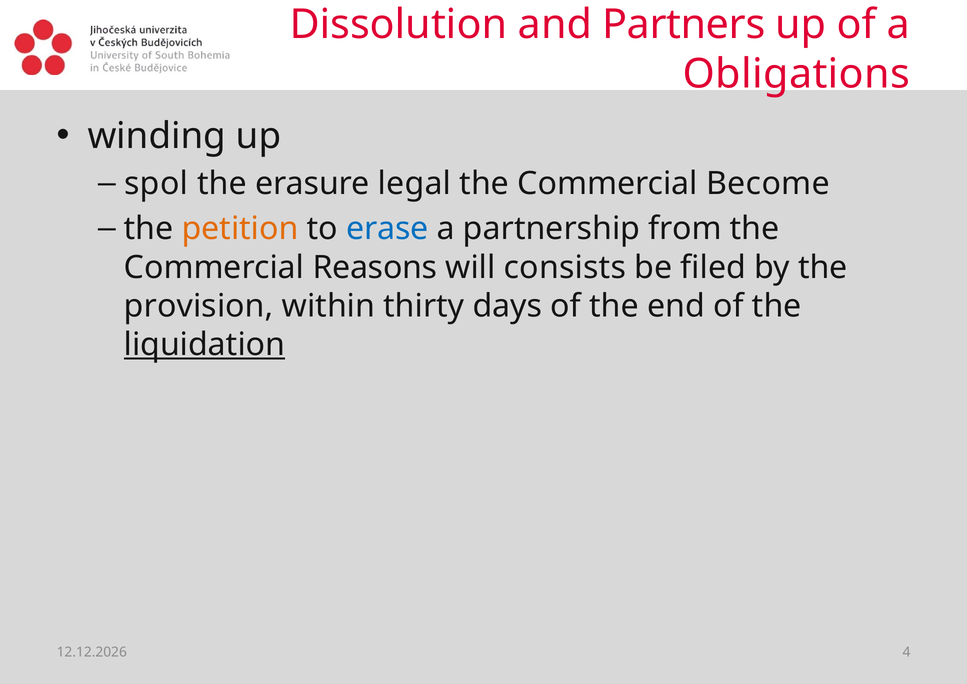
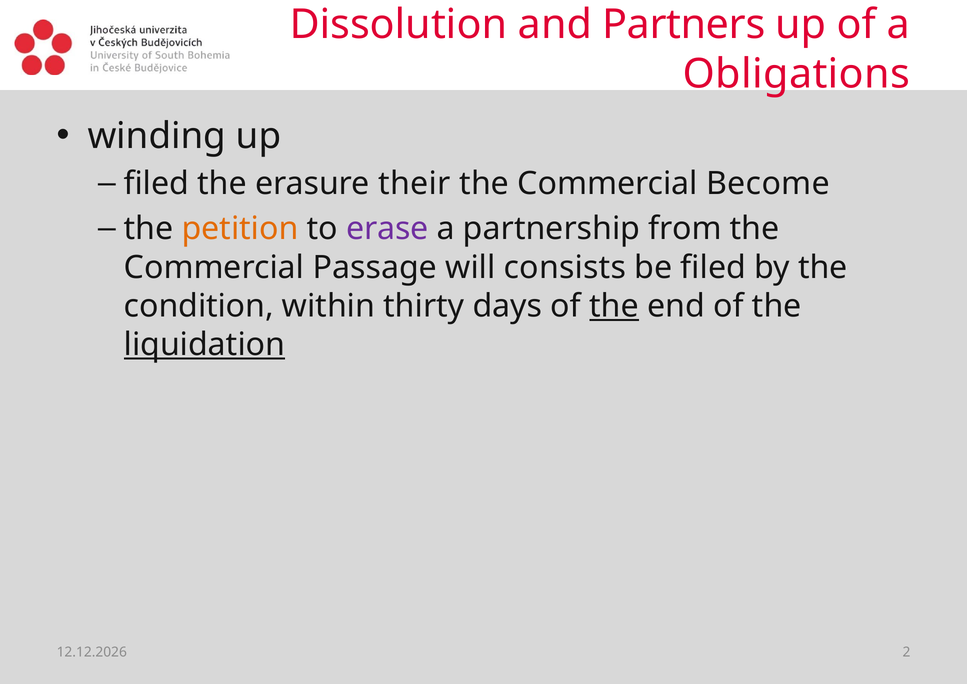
spol: spol -> filed (156, 184)
legal: legal -> their (414, 184)
erase colour: blue -> purple (387, 229)
Reasons: Reasons -> Passage (375, 267)
provision: provision -> condition (199, 306)
the underline: none -> present (614, 306)
4: 4 -> 2 (906, 652)
